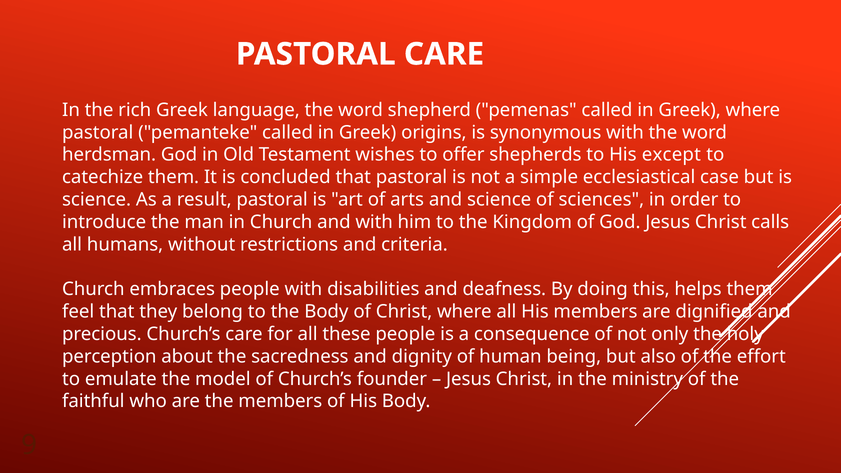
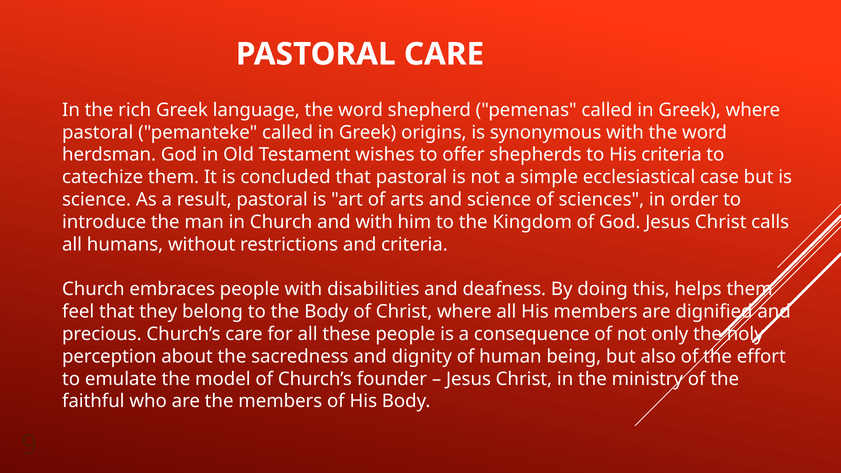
His except: except -> criteria (672, 155)
